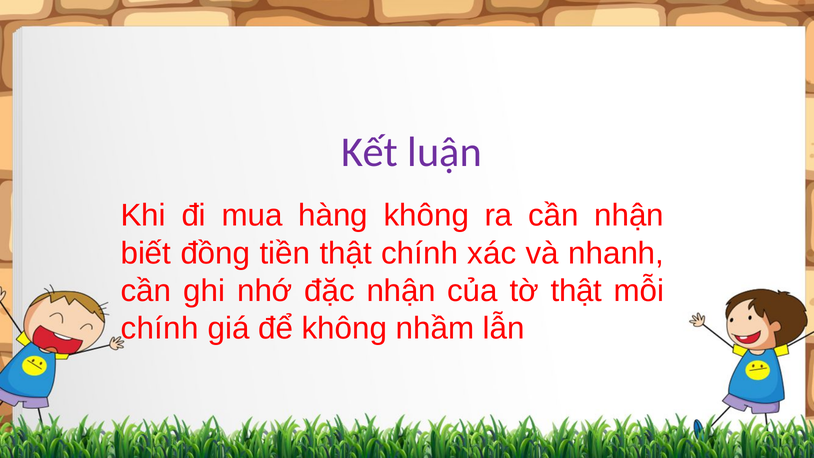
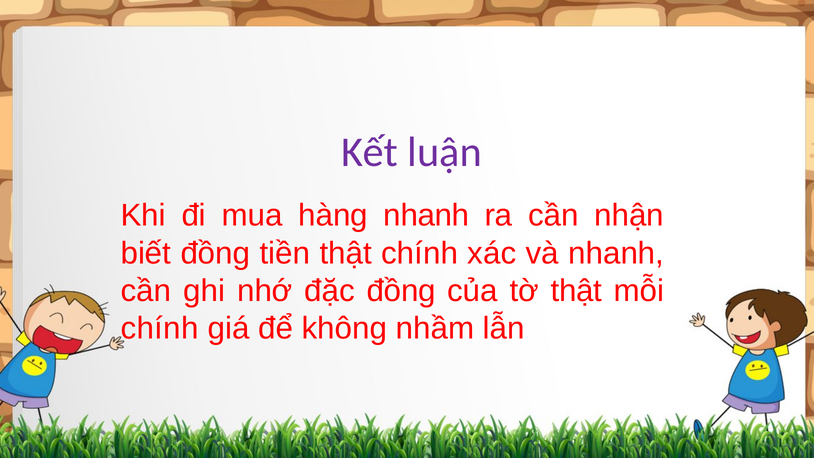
hàng không: không -> nhanh (426, 216)
đặc nhận: nhận -> đồng (401, 291)
